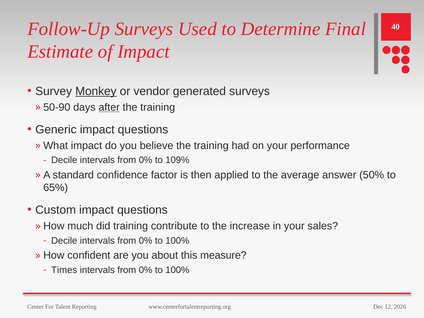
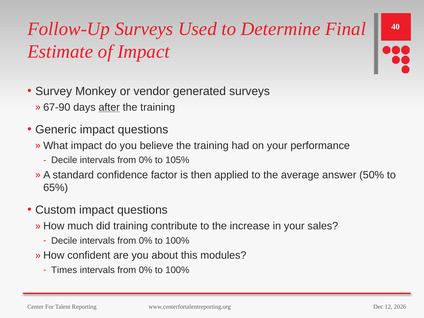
Monkey underline: present -> none (96, 91)
50-90: 50-90 -> 67-90 (57, 107)
109%: 109% -> 105% (177, 160)
measure: measure -> modules (223, 255)
